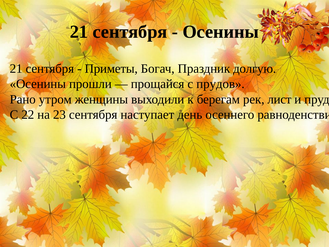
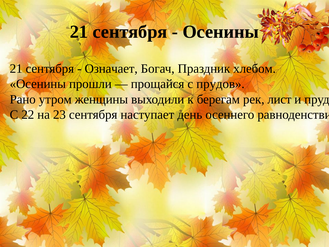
Приметы: Приметы -> Означает (111, 68)
Праздник долгую: долгую -> хлебом (255, 68)
